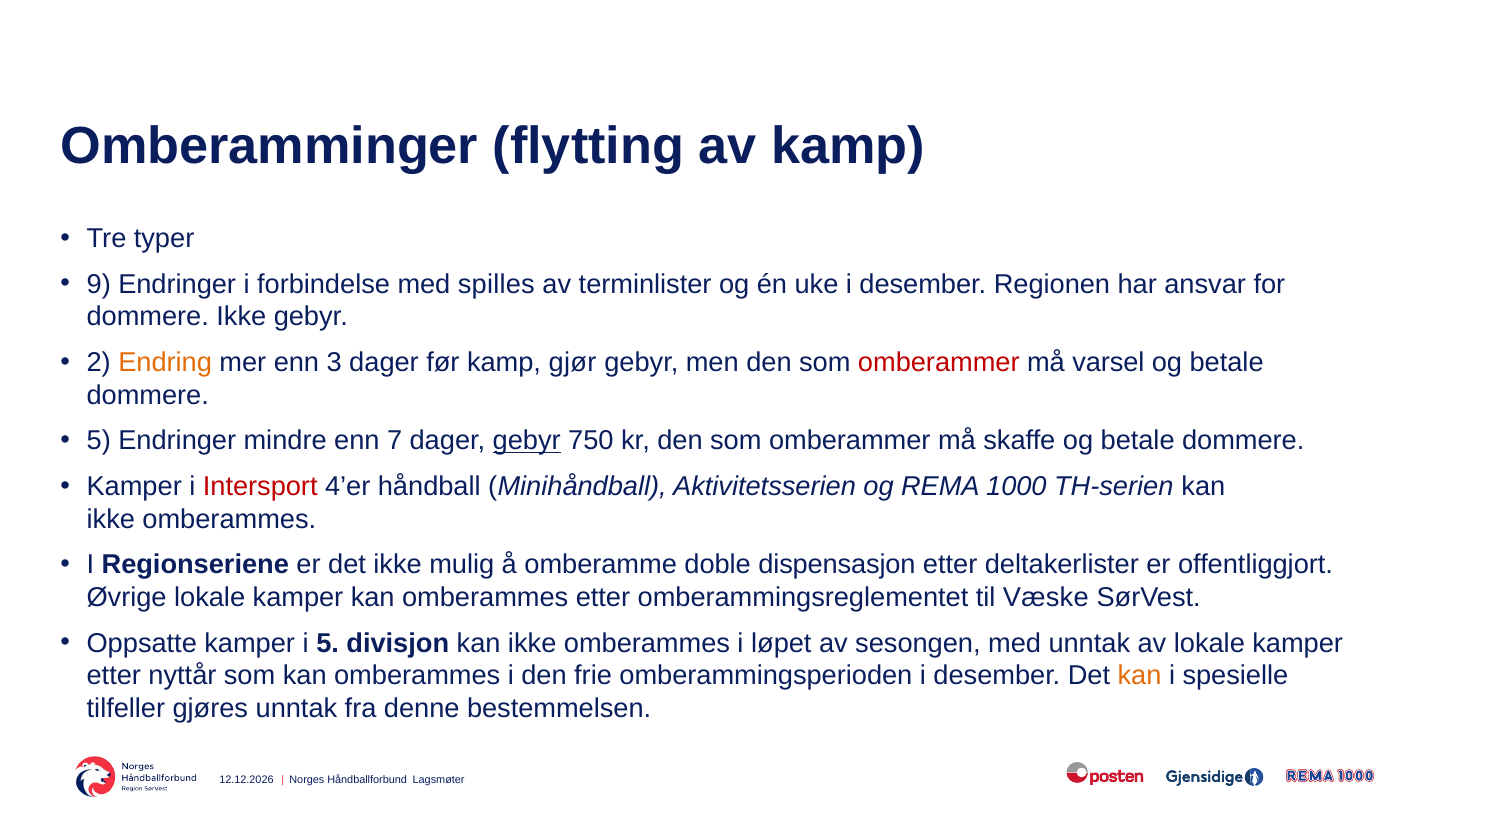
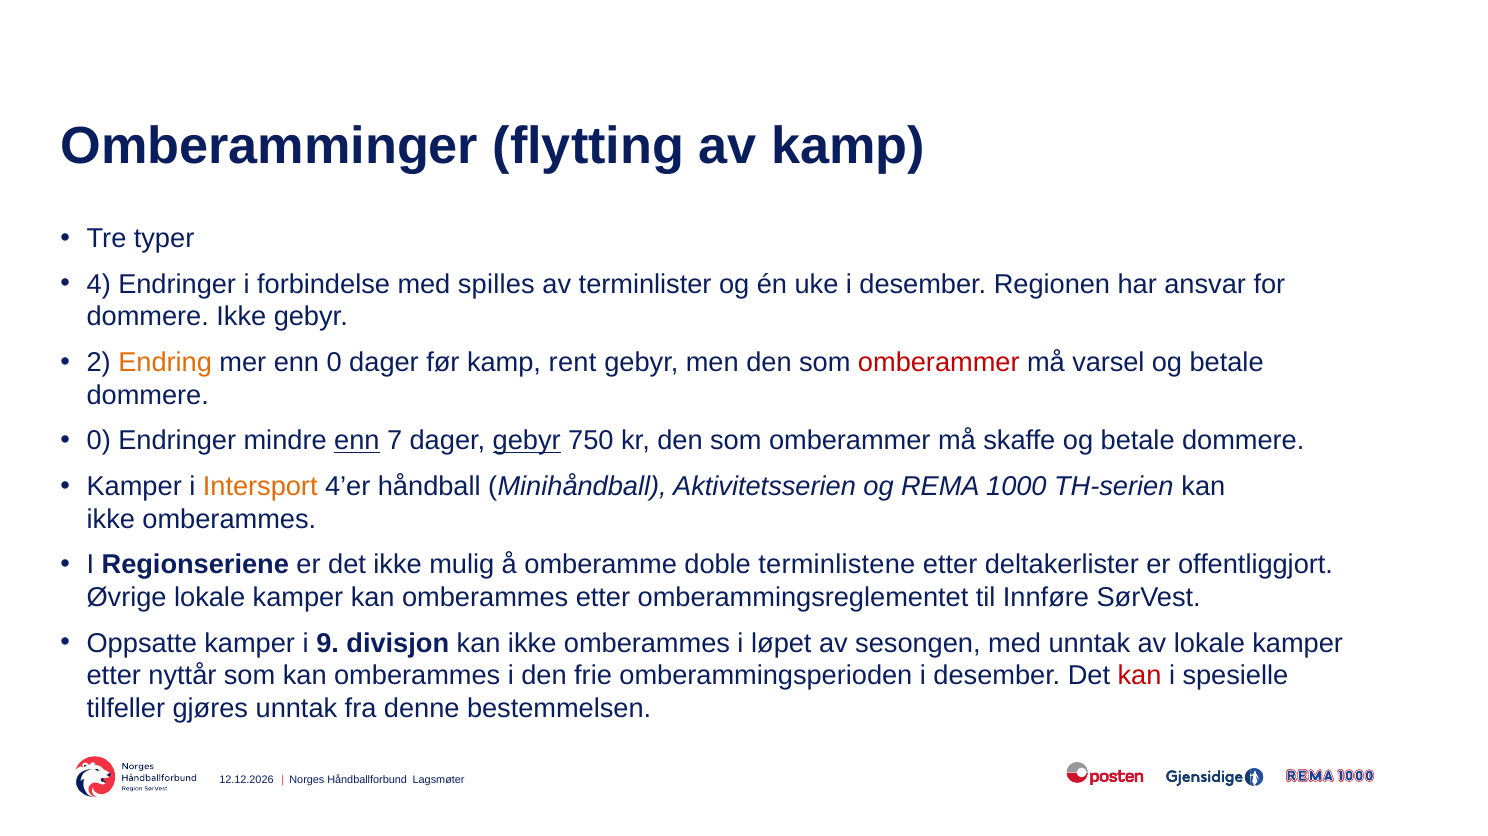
9: 9 -> 4 (99, 285)
enn 3: 3 -> 0 (334, 363)
gjør: gjør -> rent (573, 363)
5: 5 -> 0 (99, 441)
enn underline: none -> present (357, 441)
Intersport colour: red -> orange (260, 487)
dispensasjon: dispensasjon -> terminlistene (837, 565)
Væske: Væske -> Innføre (1046, 598)
i 5: 5 -> 9 (328, 644)
kan colour: orange -> red (1140, 676)
